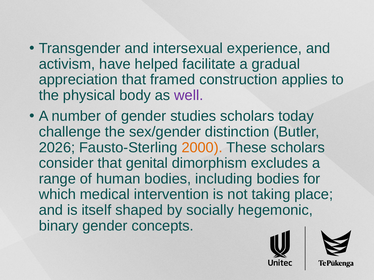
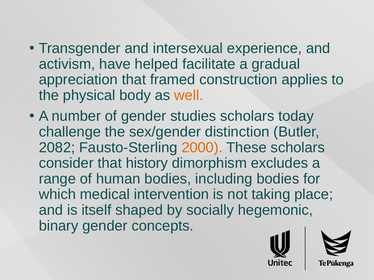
well colour: purple -> orange (189, 96)
2026: 2026 -> 2082 (57, 148)
genital: genital -> history (147, 163)
